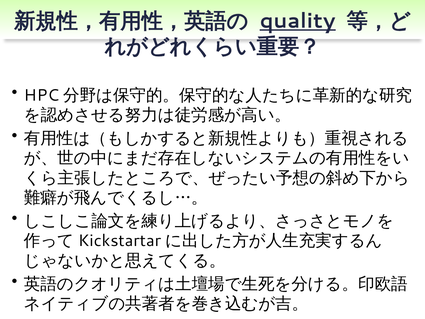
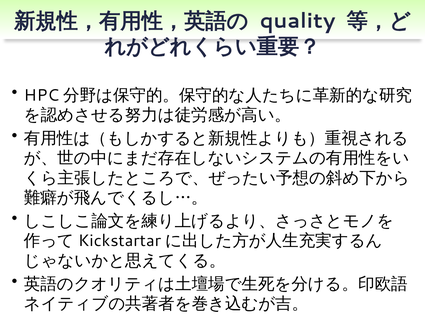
quality underline: present -> none (298, 21)
